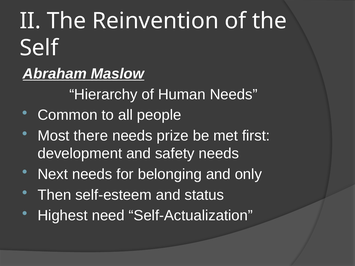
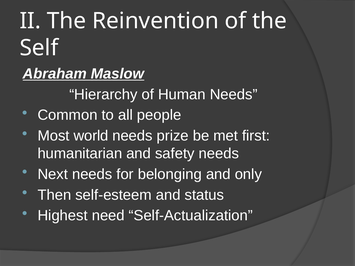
there: there -> world (91, 136)
development: development -> humanitarian (80, 154)
